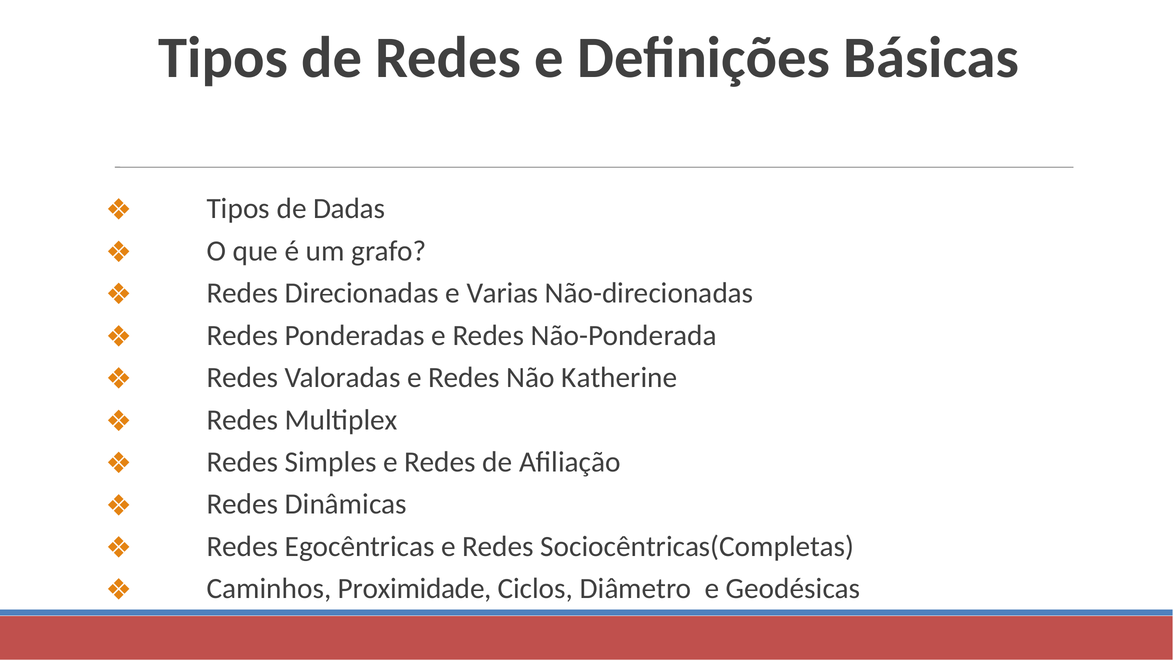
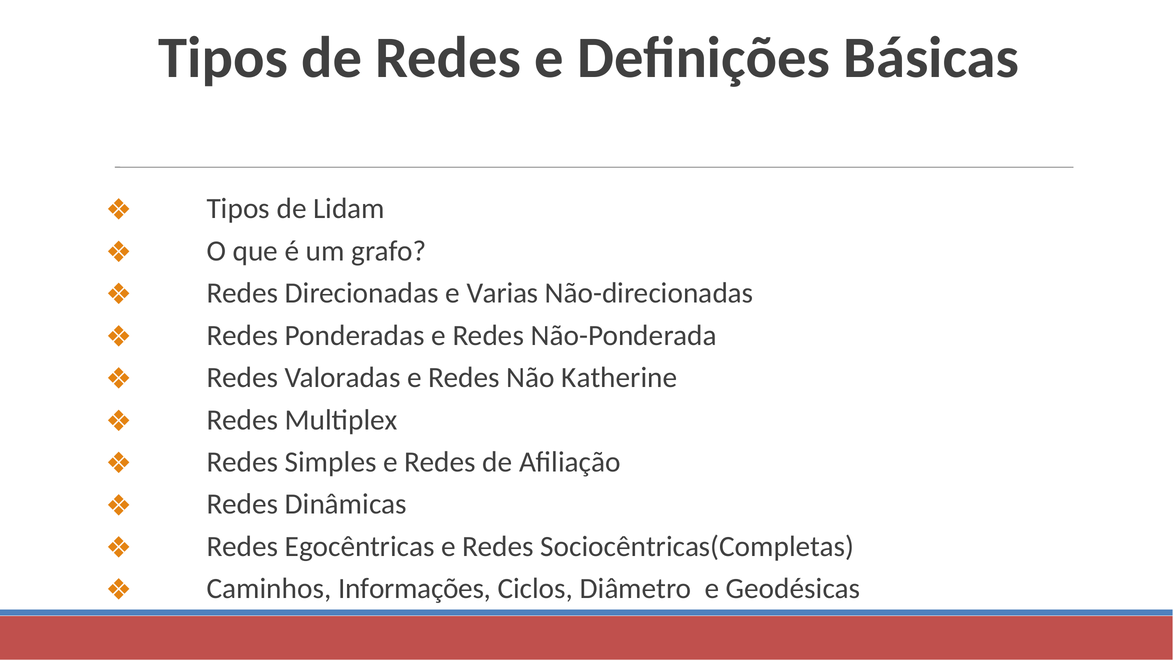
Dadas: Dadas -> Lidam (349, 209)
Proximidade: Proximidade -> Informações (415, 589)
